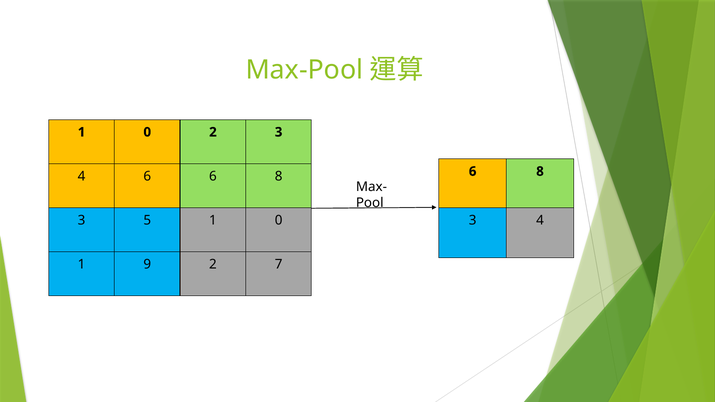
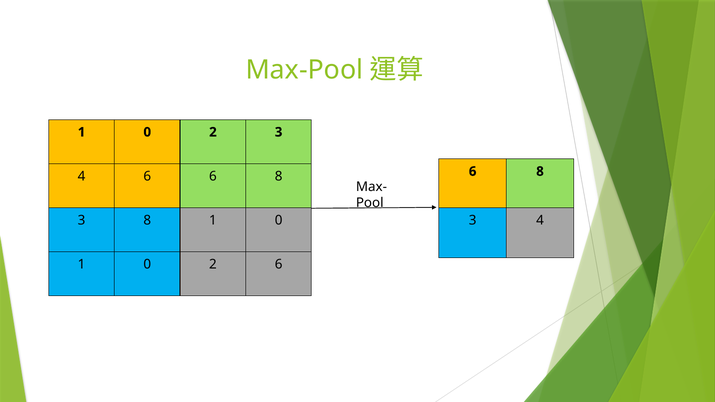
3 5: 5 -> 8 (147, 220)
9: 9 -> 0 (147, 264)
2 7: 7 -> 6 (279, 264)
